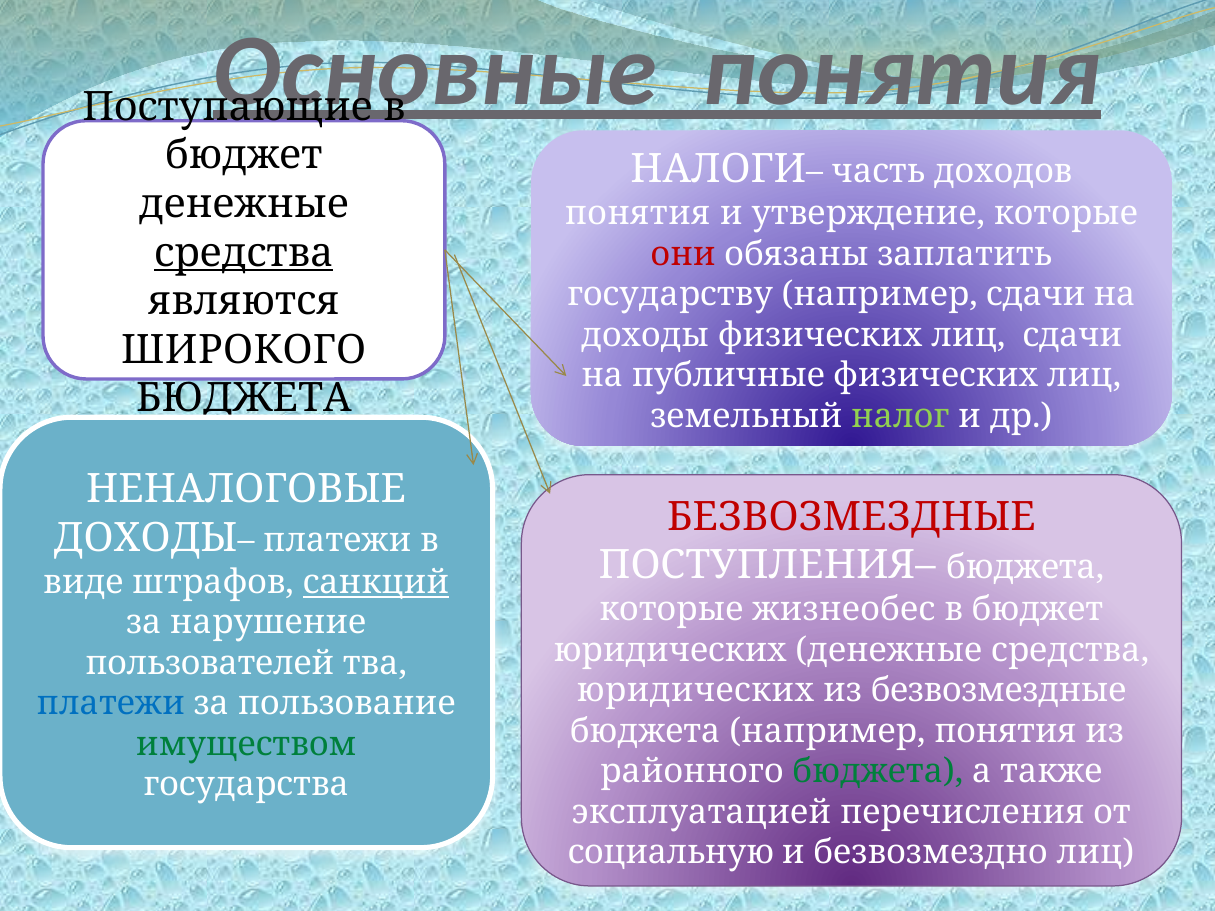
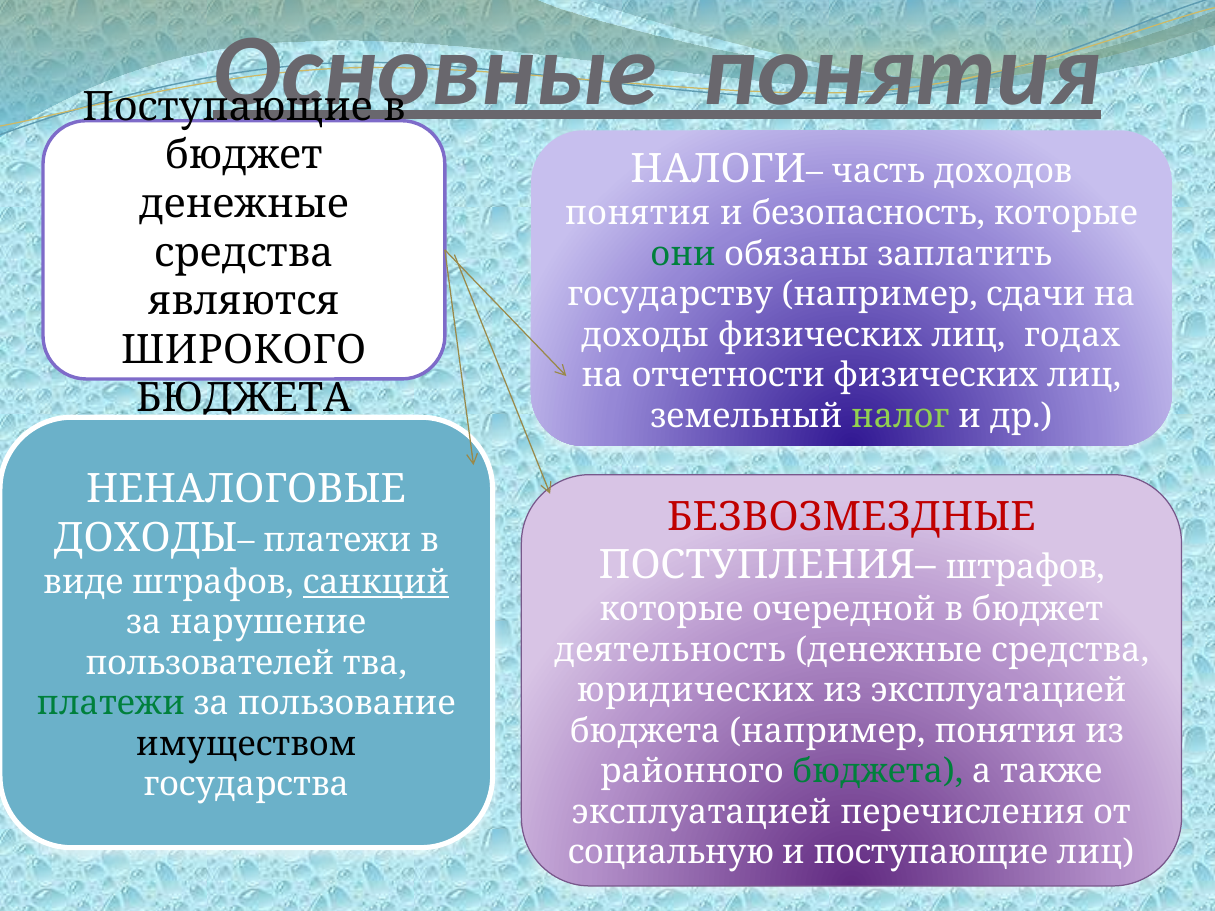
утверждение: утверждение -> безопасность (868, 214)
средства underline: present -> none (244, 253)
они colour: red -> green (683, 254)
лиц сдачи: сдачи -> годах (1072, 335)
публичные: публичные -> отчетности (728, 376)
ПОСТУПЛЕНИЯ– бюджета: бюджета -> штрафов (1025, 568)
жизнеобес: жизнеобес -> очередной (844, 610)
юридических: юридических -> деятельность (670, 650)
из безвозмездные: безвозмездные -> эксплуатацией (999, 691)
платежи colour: blue -> green (111, 704)
имуществом colour: green -> black (246, 744)
и безвозмездно: безвозмездно -> поступающие (931, 853)
